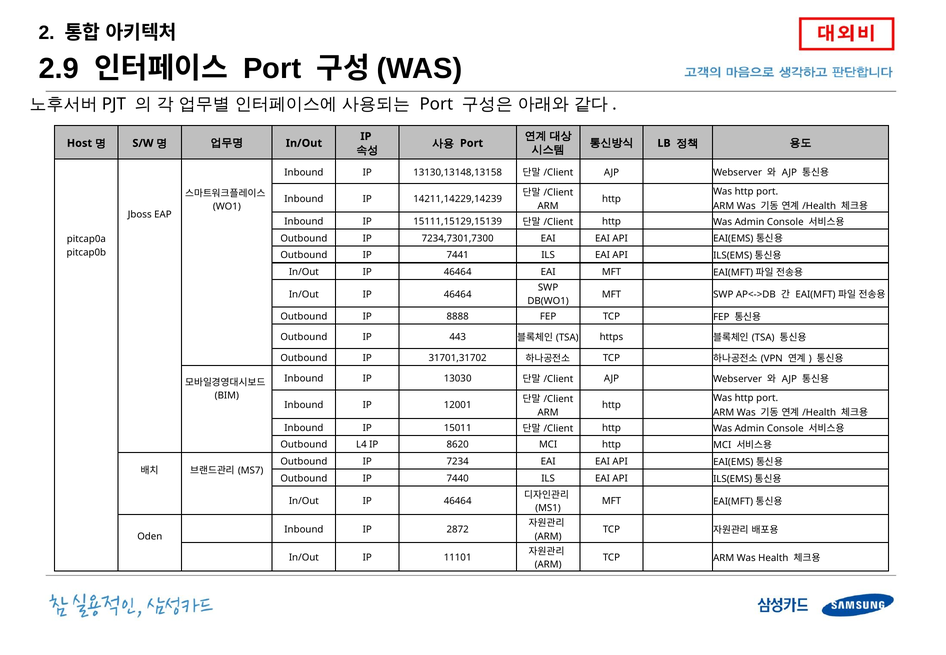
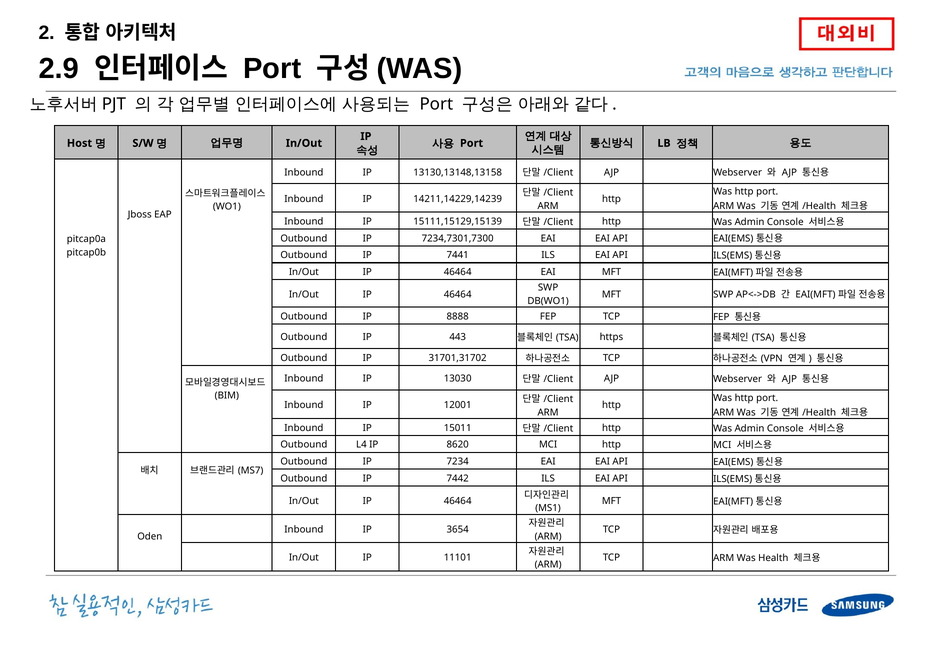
7440: 7440 -> 7442 (458, 478)
2872: 2872 -> 3654 (458, 529)
